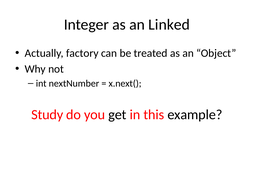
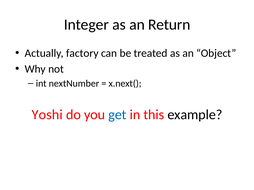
Linked: Linked -> Return (169, 25)
Study: Study -> Yoshi (47, 115)
get colour: black -> blue (117, 115)
